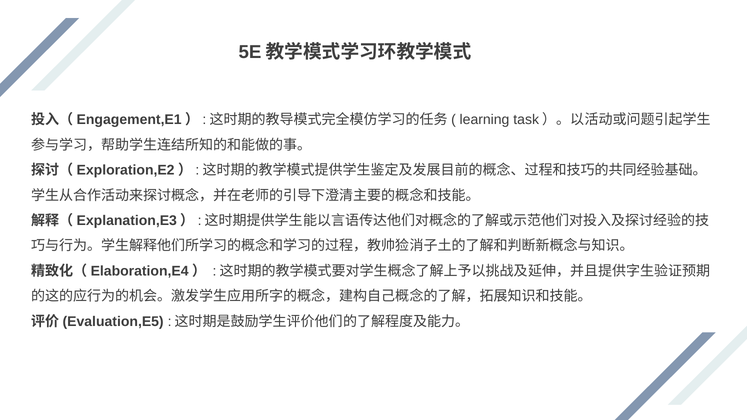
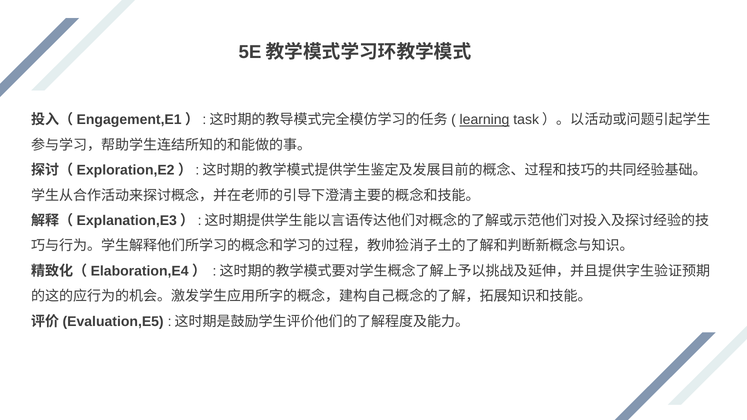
learning underline: none -> present (485, 120)
